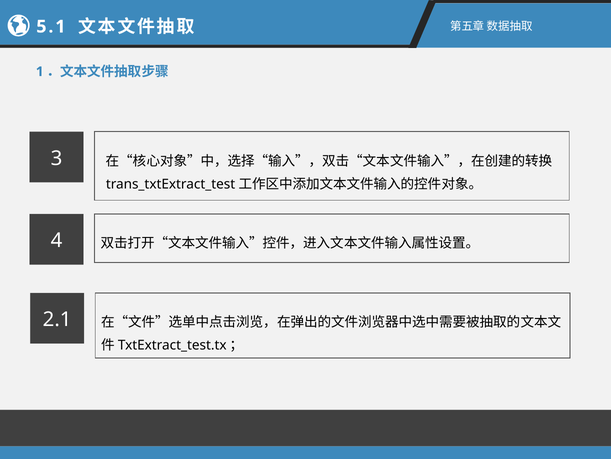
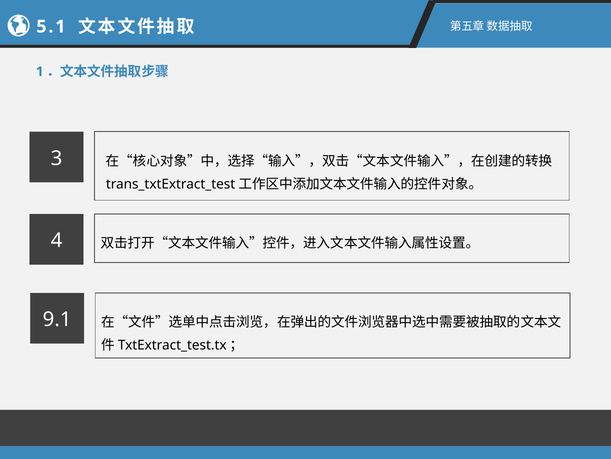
2.1: 2.1 -> 9.1 (57, 319)
